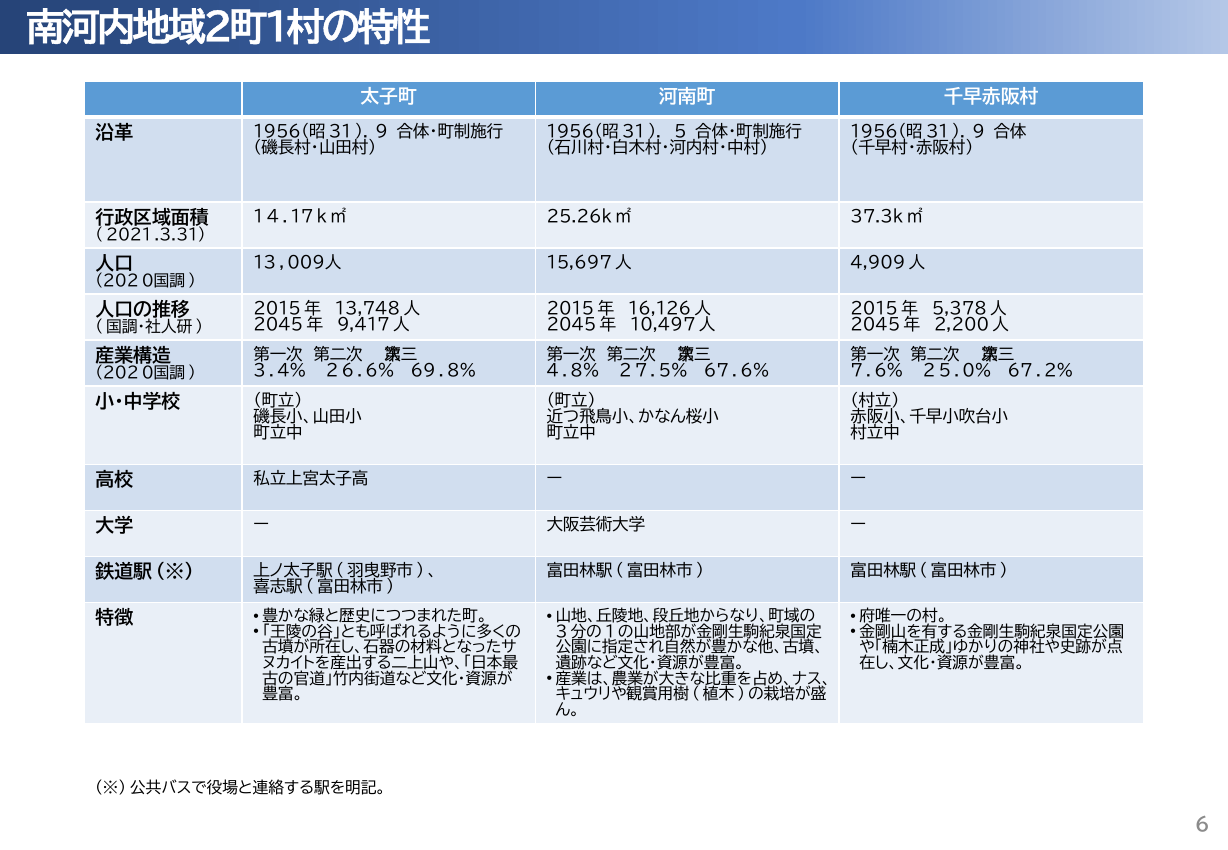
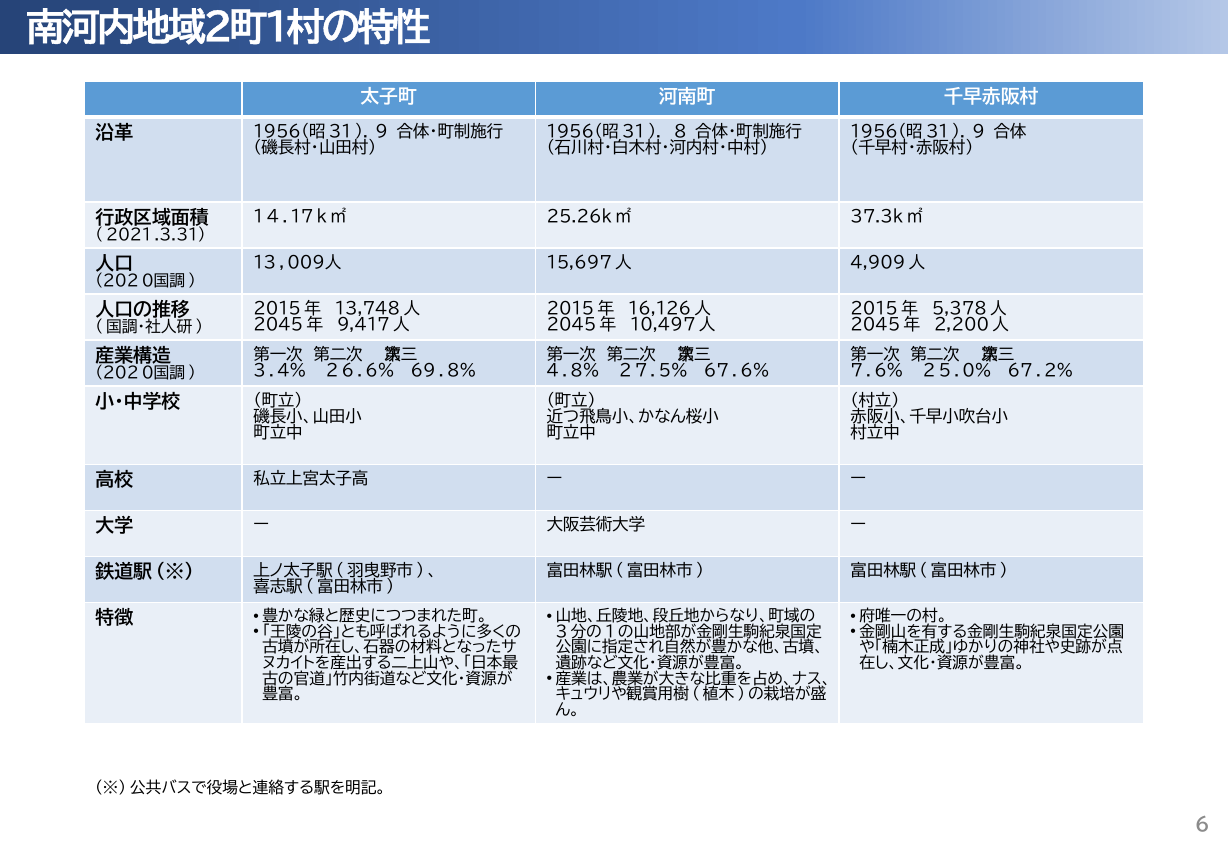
5: 5 -> 8 (680, 132)
